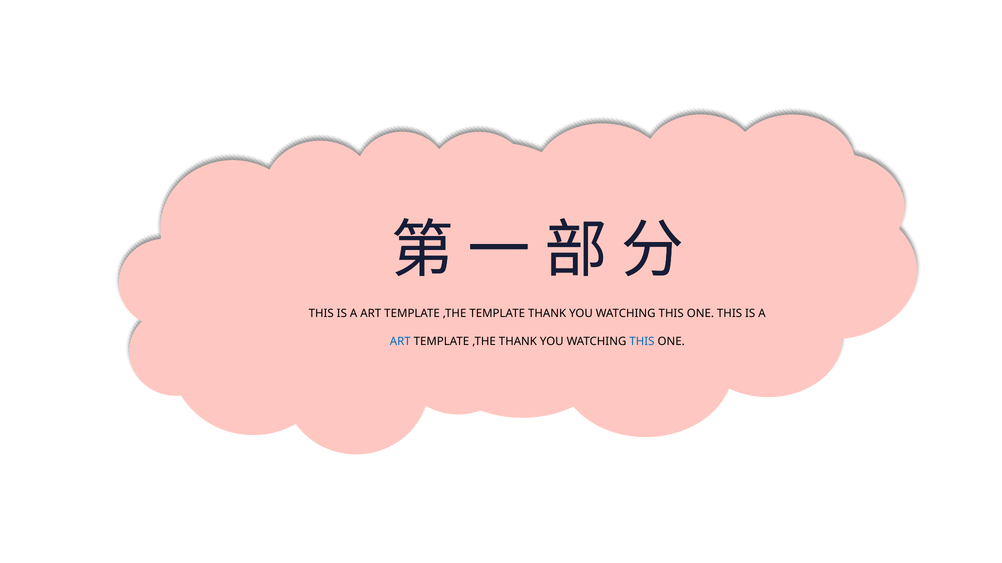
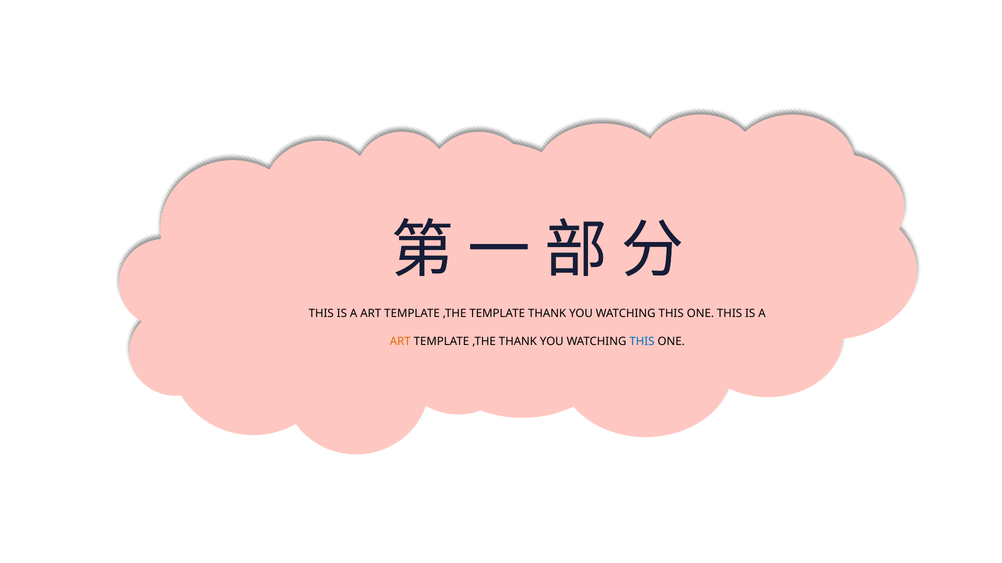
ART colour: blue -> orange (400, 342)
